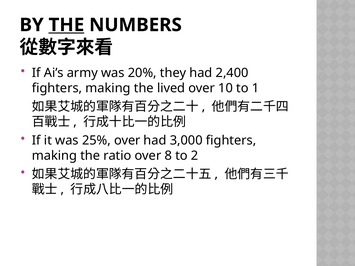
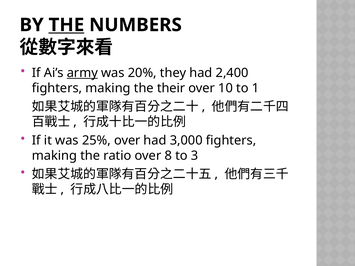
army underline: none -> present (82, 73)
lived: lived -> their (171, 88)
2: 2 -> 3 (195, 156)
